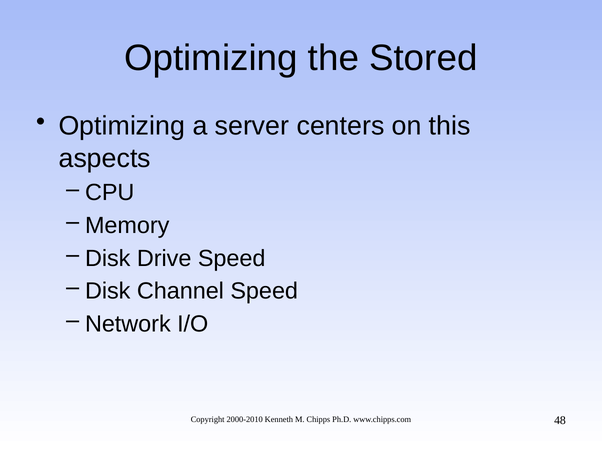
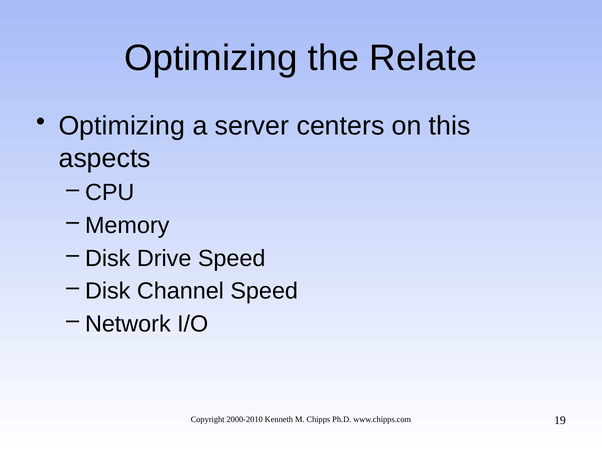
Stored: Stored -> Relate (423, 58)
48: 48 -> 19 (560, 421)
